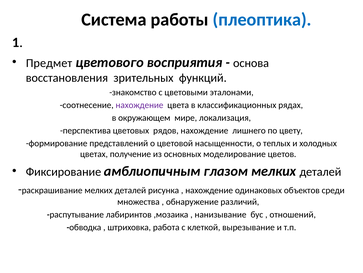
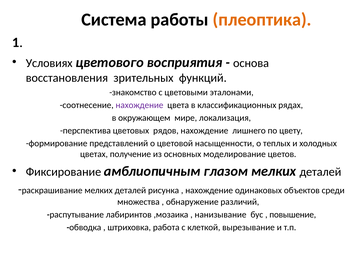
плеоптика colour: blue -> orange (262, 19)
Предмет: Предмет -> Условиях (49, 63)
отношений: отношений -> повышение (293, 214)
